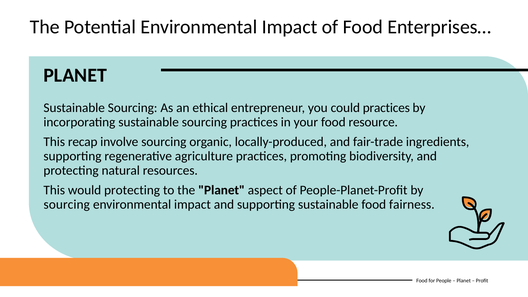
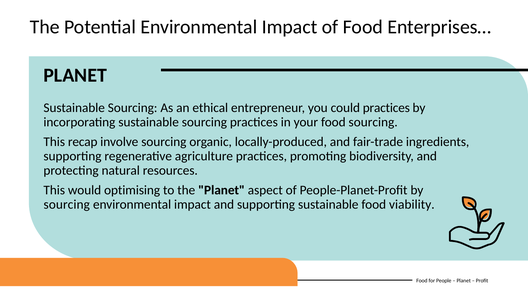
food resource: resource -> sourcing (373, 122)
would protecting: protecting -> optimising (132, 190)
fairness: fairness -> viability (412, 204)
